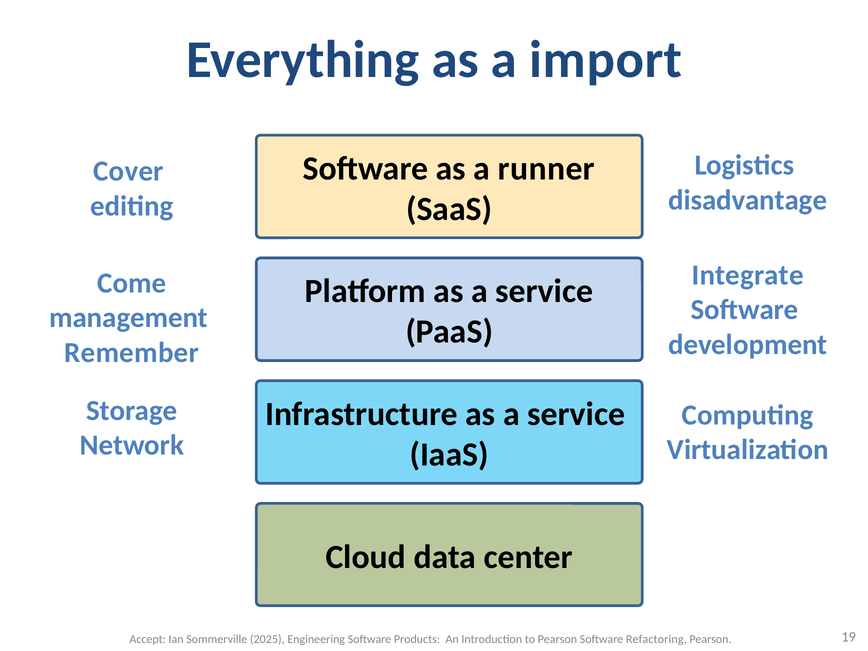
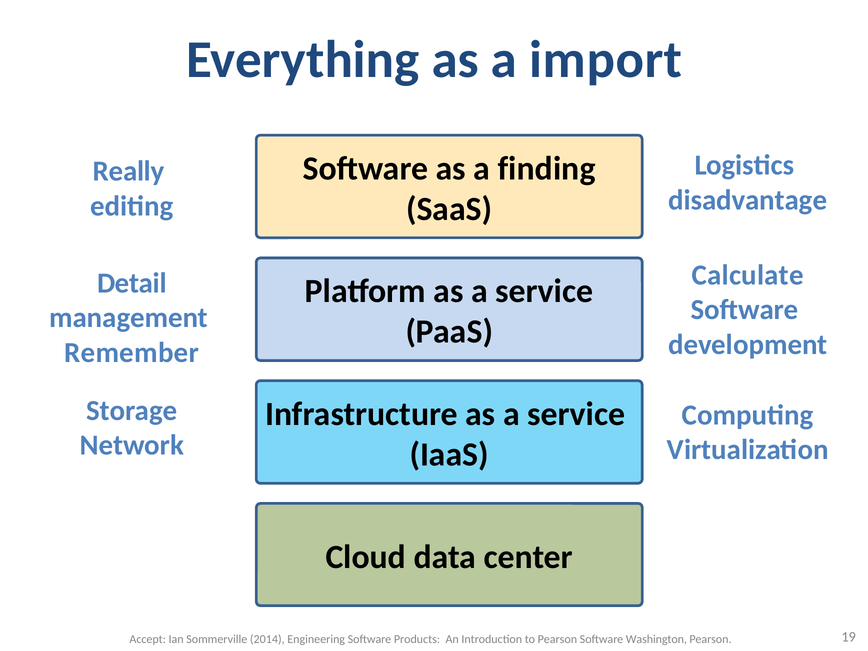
runner: runner -> finding (547, 169)
Cover: Cover -> Really (129, 171)
Integrate: Integrate -> Calculate (748, 275)
Come: Come -> Detail (132, 283)
2025: 2025 -> 2014 (267, 639)
Refactoring: Refactoring -> Washington (656, 639)
